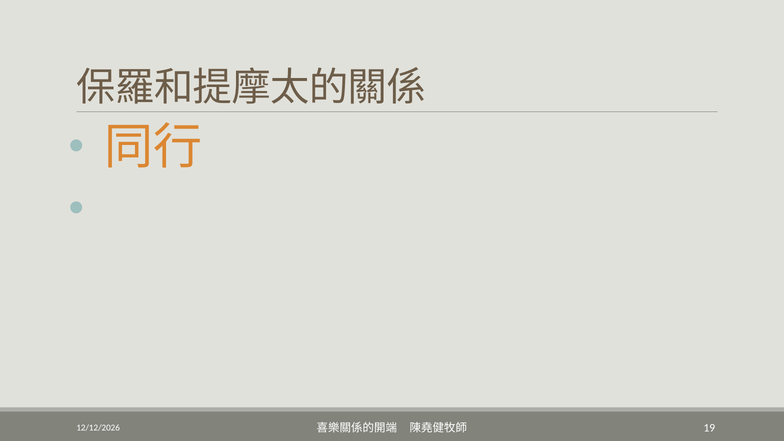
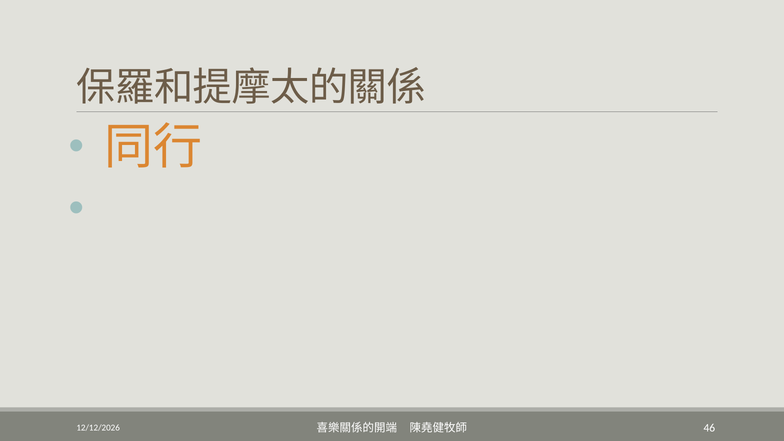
19: 19 -> 46 (709, 428)
